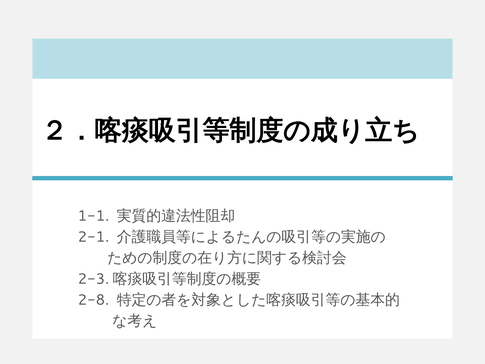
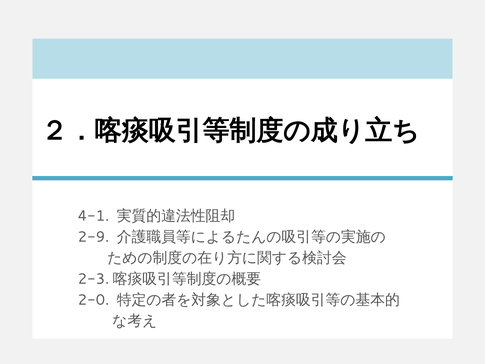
1-1: 1-1 -> 4-1 (93, 216)
2-1: 2-1 -> 2-9 (93, 237)
2-8: 2-8 -> 2-0 (93, 300)
